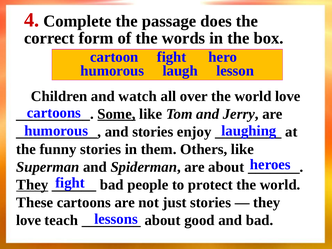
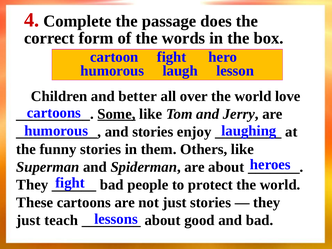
watch: watch -> better (138, 96)
They underline: present -> none (32, 185)
love: love -> just (28, 220)
